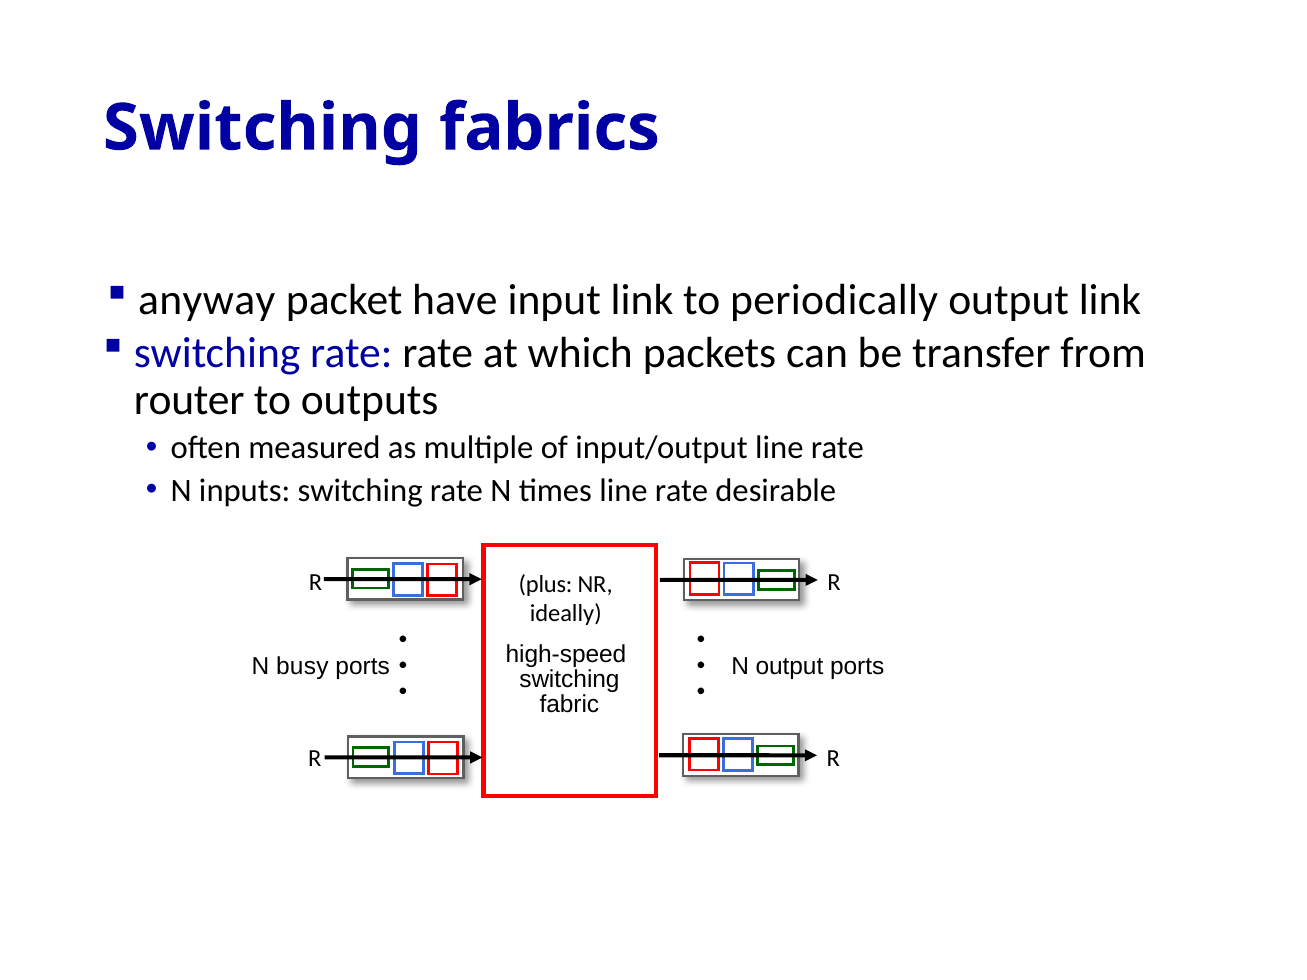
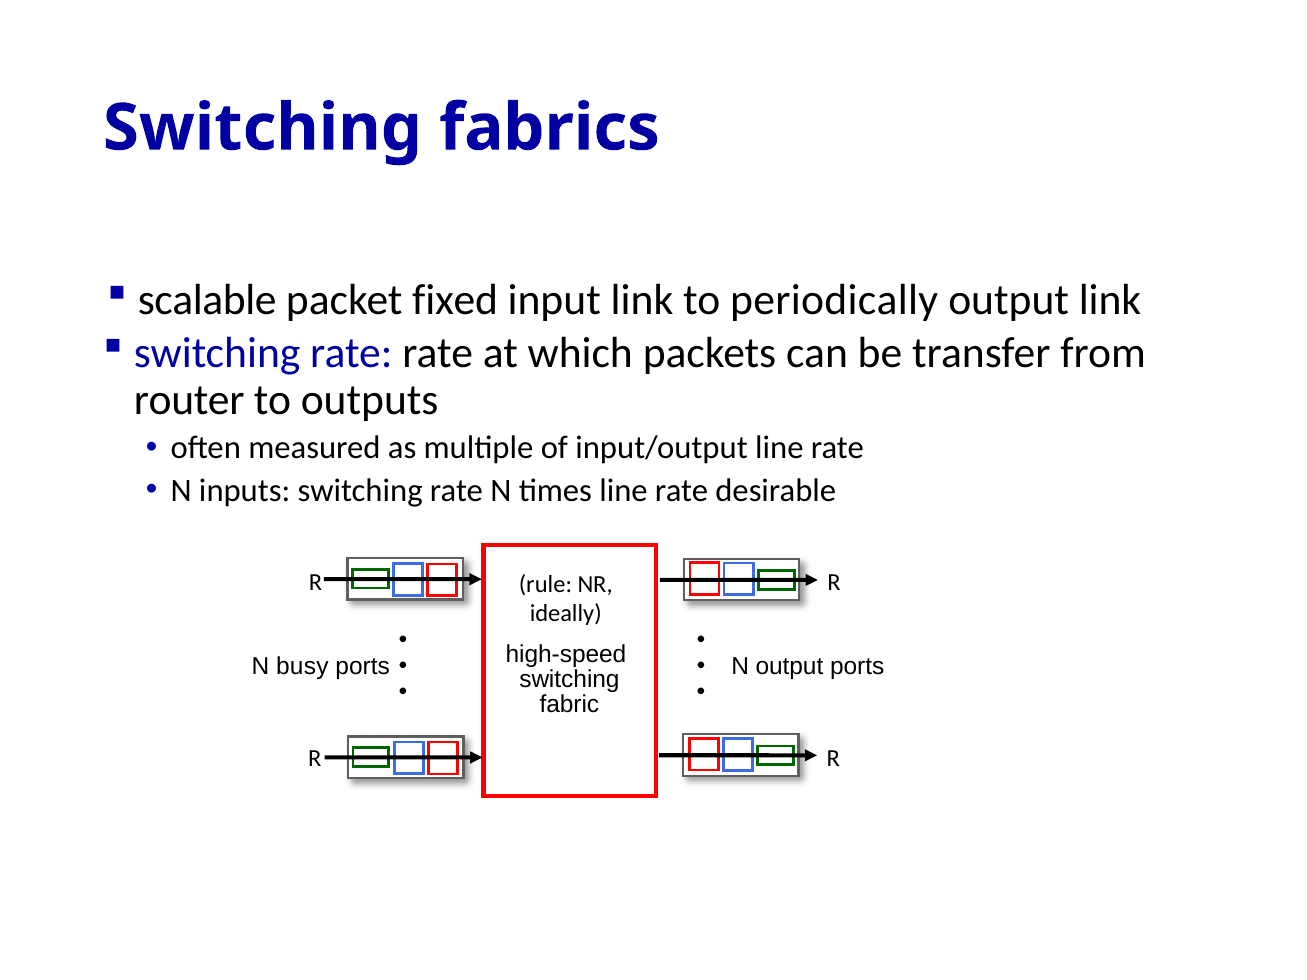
anyway: anyway -> scalable (207, 300)
have: have -> fixed (455, 300)
plus: plus -> rule (545, 584)
